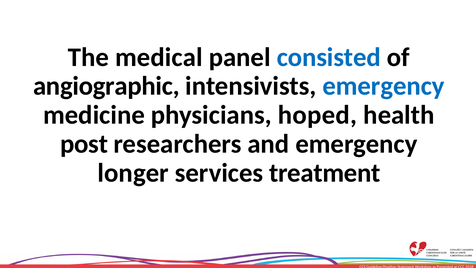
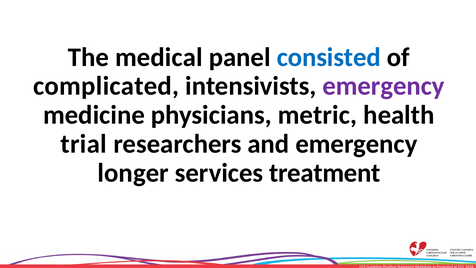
angiographic: angiographic -> complicated (106, 86)
emergency colour: blue -> purple (383, 86)
hoped: hoped -> metric (317, 115)
post: post -> trial (84, 144)
